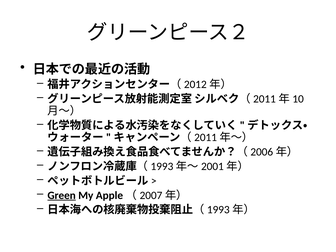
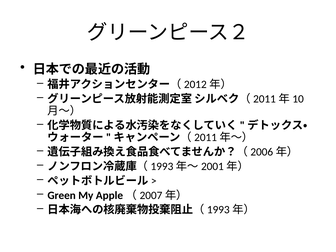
Green underline: present -> none (62, 195)
